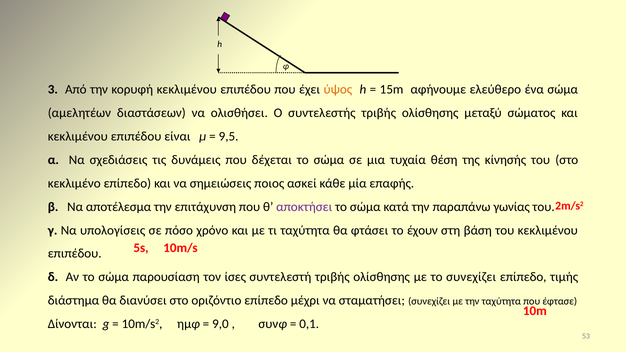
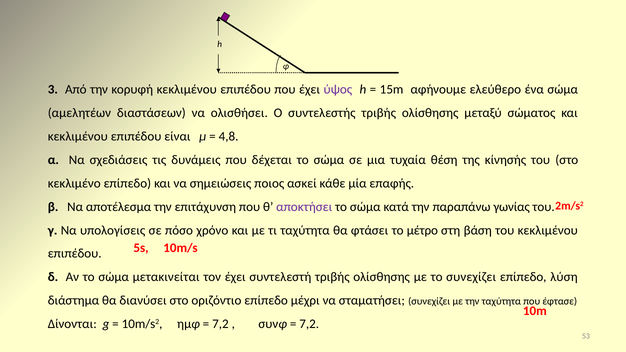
ύψος colour: orange -> purple (338, 89)
9,5: 9,5 -> 4,8 (229, 136)
έχουν: έχουν -> μέτρο (422, 230)
παρουσίαση: παρουσίαση -> μετακινείται (166, 277)
τον ίσες: ίσες -> έχει (235, 277)
τιμής: τιμής -> λύση (564, 277)
9,0: 9,0 -> 7,2 (220, 324)
0,1: 0,1 -> 7,2 (309, 324)
